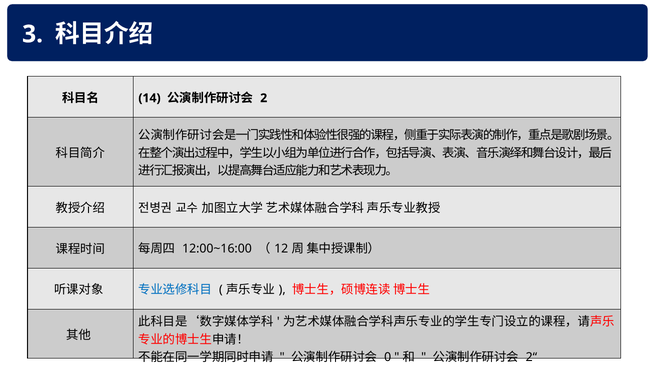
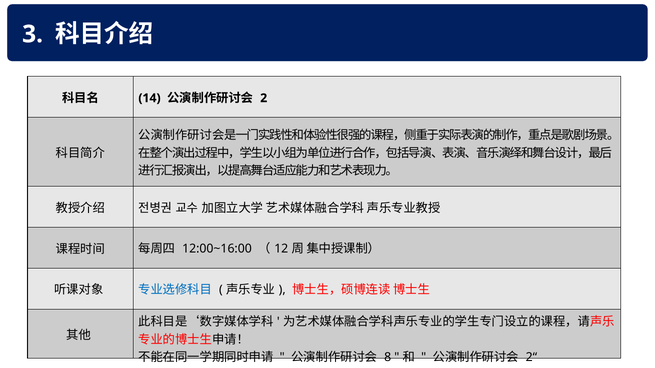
0: 0 -> 8 (388, 358)
